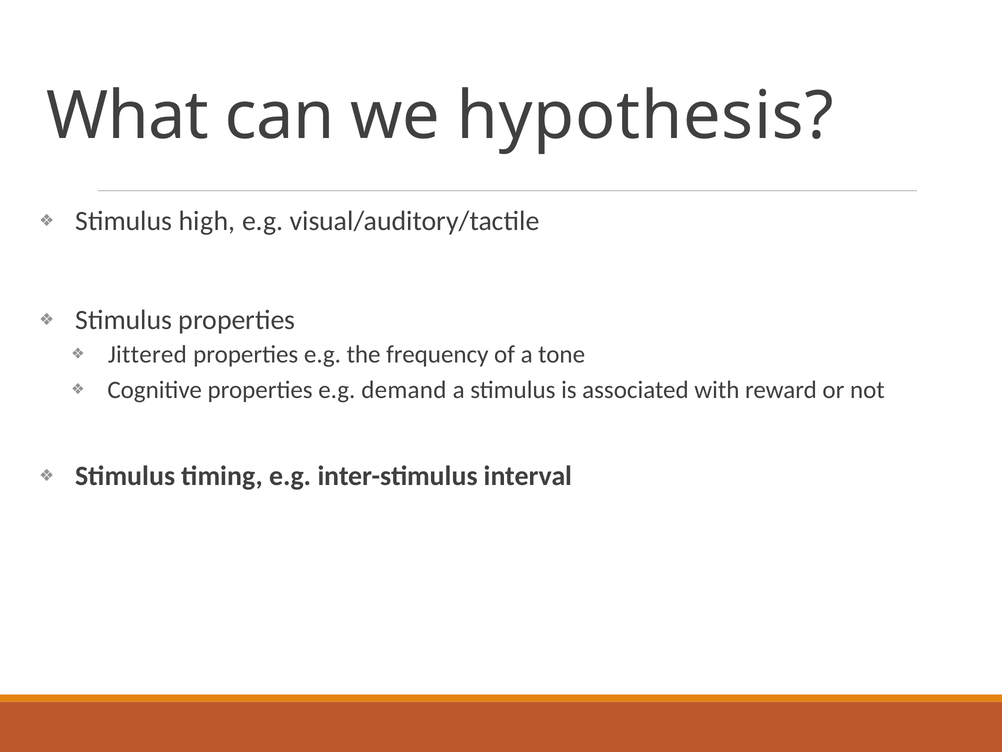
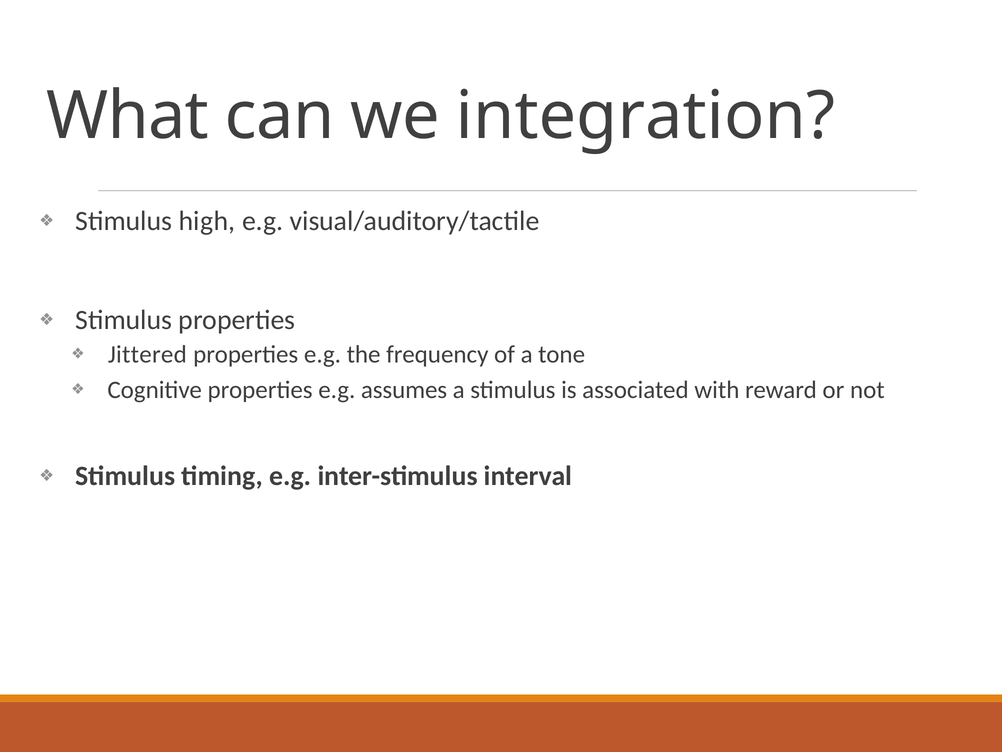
hypothesis: hypothesis -> integration (646, 116)
demand: demand -> assumes (404, 390)
